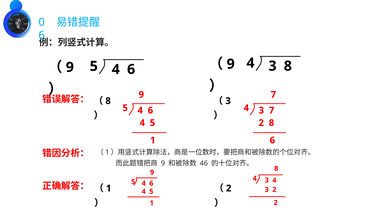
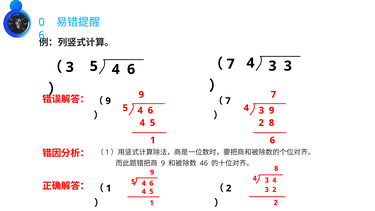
9: 9 -> 7 (231, 64)
9: 9 -> 3 (70, 67)
3 8: 8 -> 3 (288, 66)
8: 8 -> 9 (108, 101)
3: 3 -> 7 (228, 101)
3 7: 7 -> 9 (272, 110)
